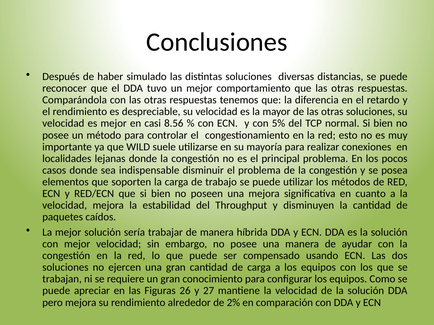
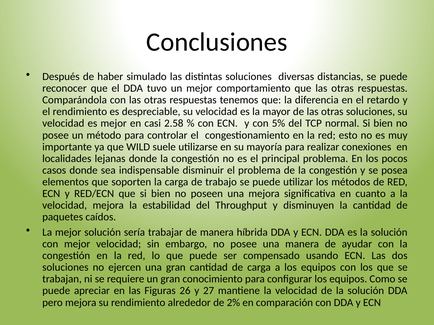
8.56: 8.56 -> 2.58 (174, 124)
